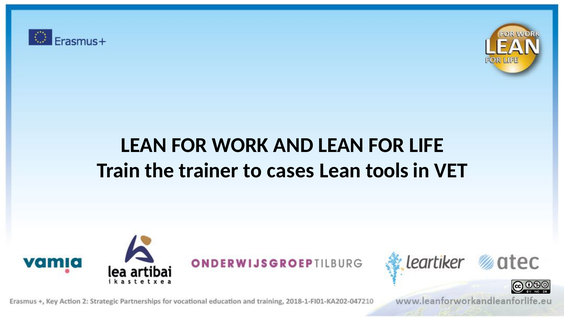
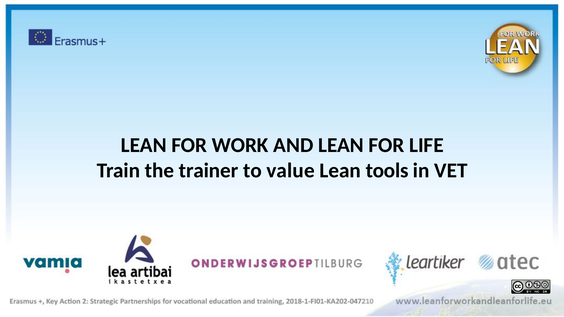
cases: cases -> value (291, 171)
